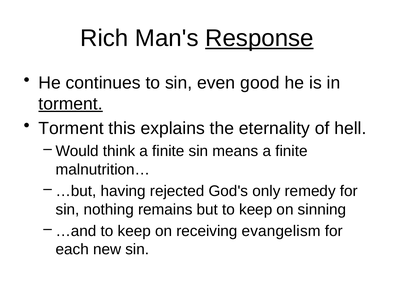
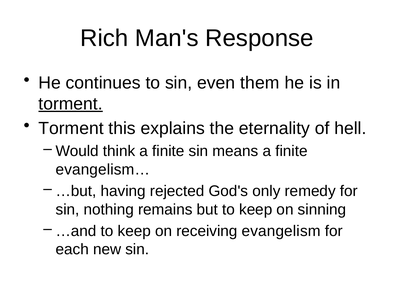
Response underline: present -> none (259, 38)
good: good -> them (260, 83)
malnutrition…: malnutrition… -> evangelism… (103, 169)
